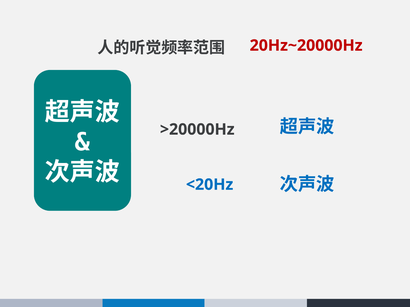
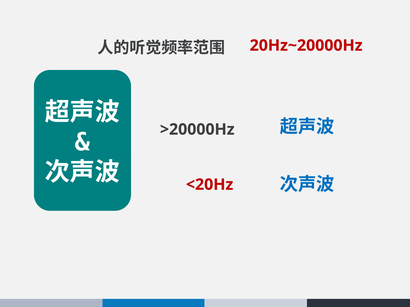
<20Hz colour: blue -> red (210, 185)
